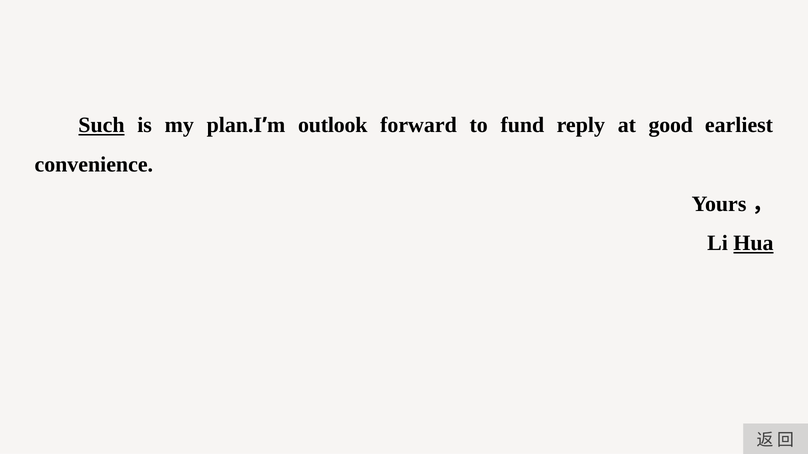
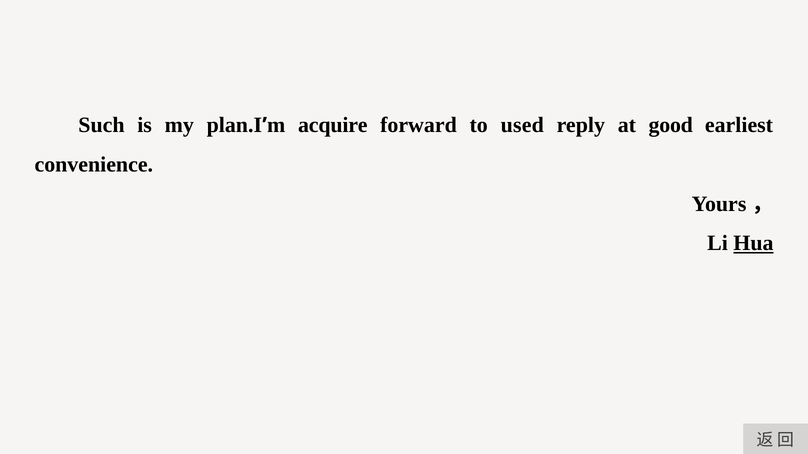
Such underline: present -> none (101, 125)
outlook: outlook -> acquire (333, 125)
fund: fund -> used (522, 125)
